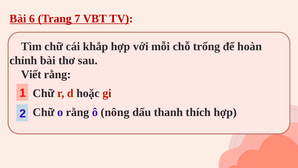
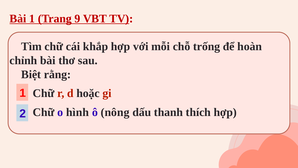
Bài 6: 6 -> 1 (32, 19)
7: 7 -> 9 (77, 19)
Viết: Viết -> Biệt (31, 74)
o rằng: rằng -> hình (77, 112)
